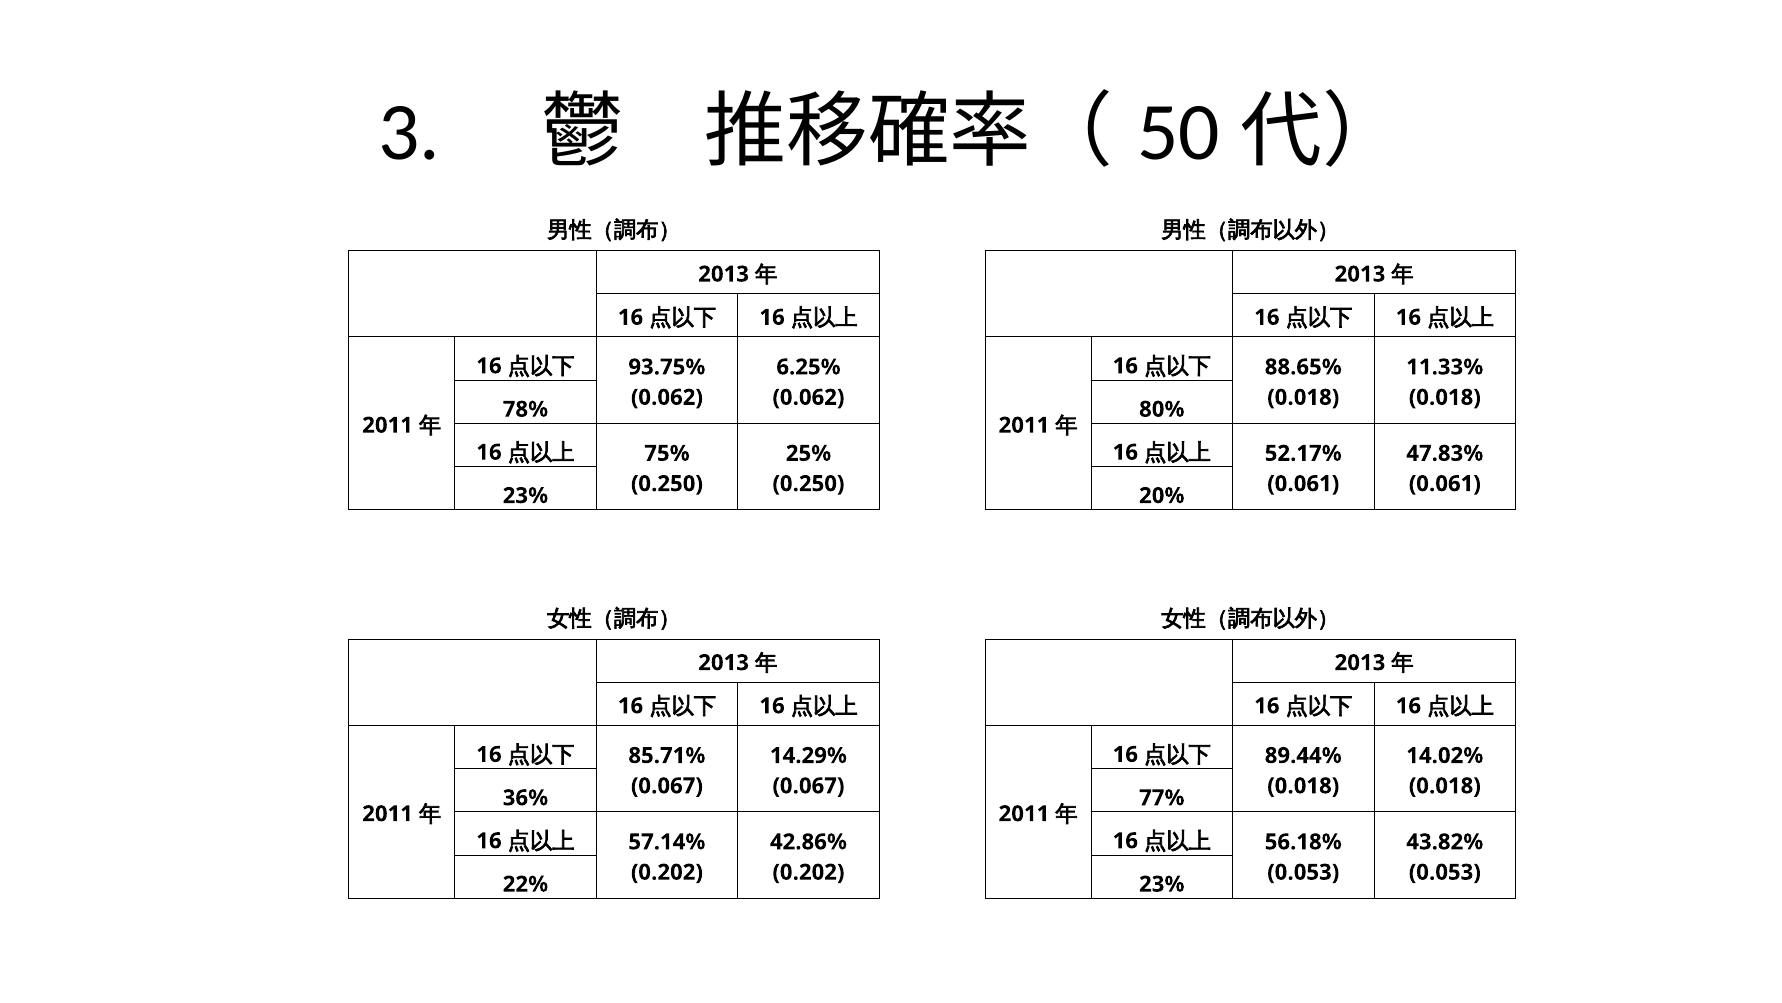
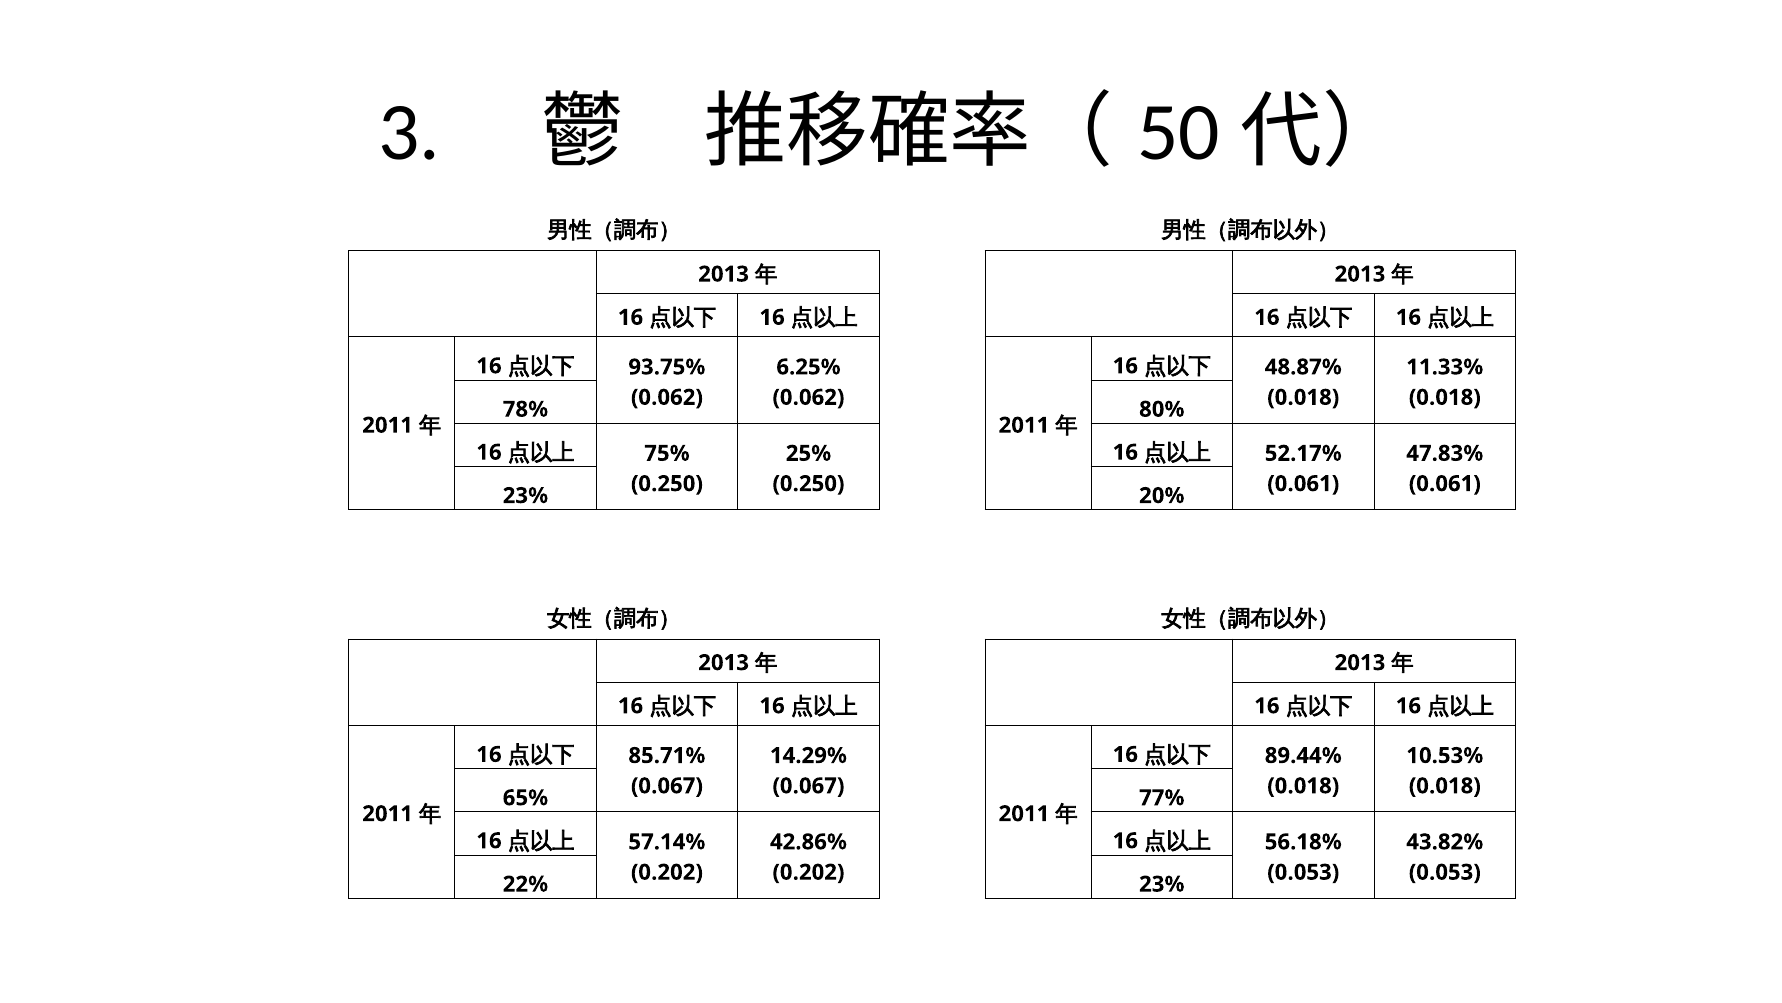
88.65%: 88.65% -> 48.87% (1303, 367)
14.02%: 14.02% -> 10.53% (1445, 755)
36%: 36% -> 65% (525, 797)
